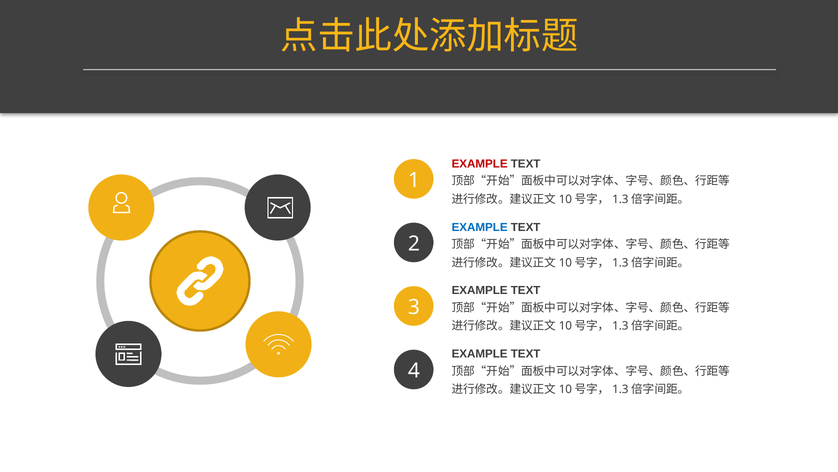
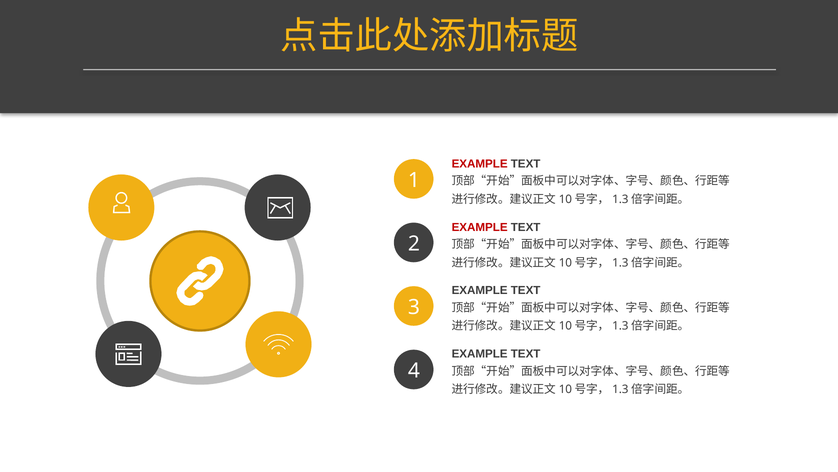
EXAMPLE colour: blue -> red (480, 227)
